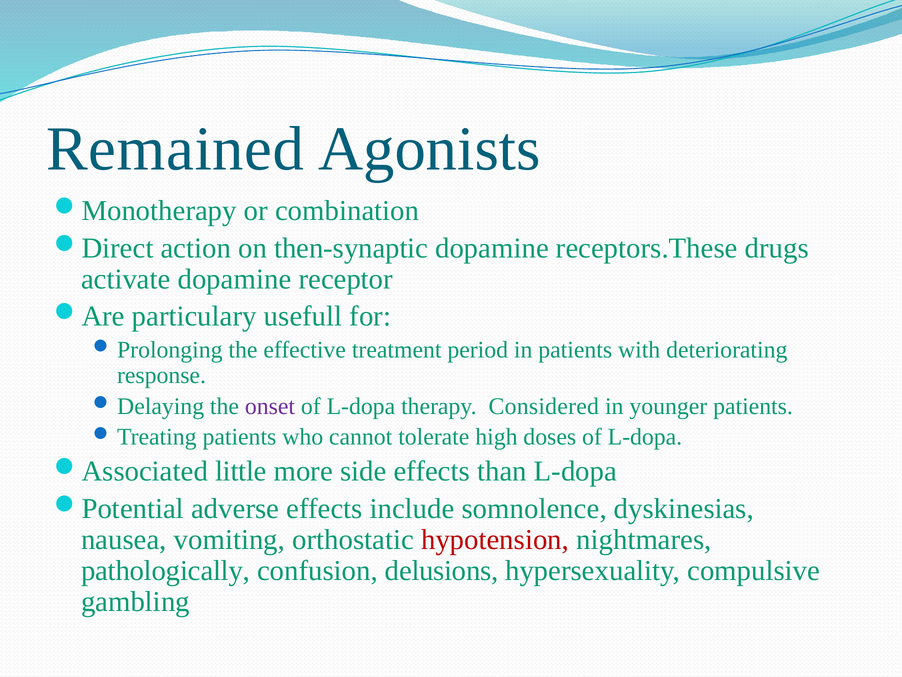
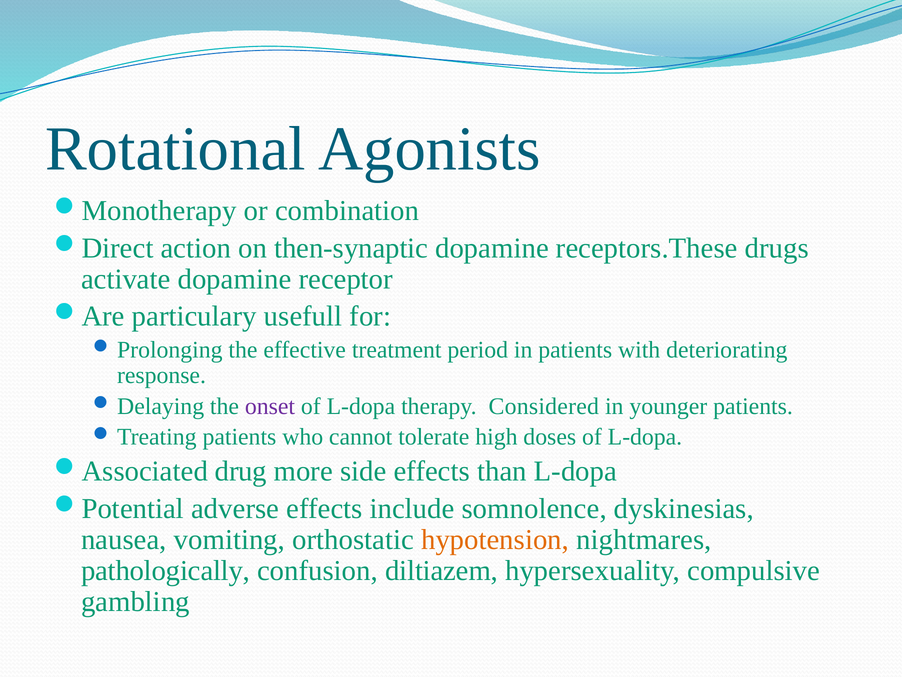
Remained: Remained -> Rotational (175, 149)
little: little -> drug (241, 471)
hypotension colour: red -> orange (495, 539)
delusions: delusions -> diltiazem (442, 570)
